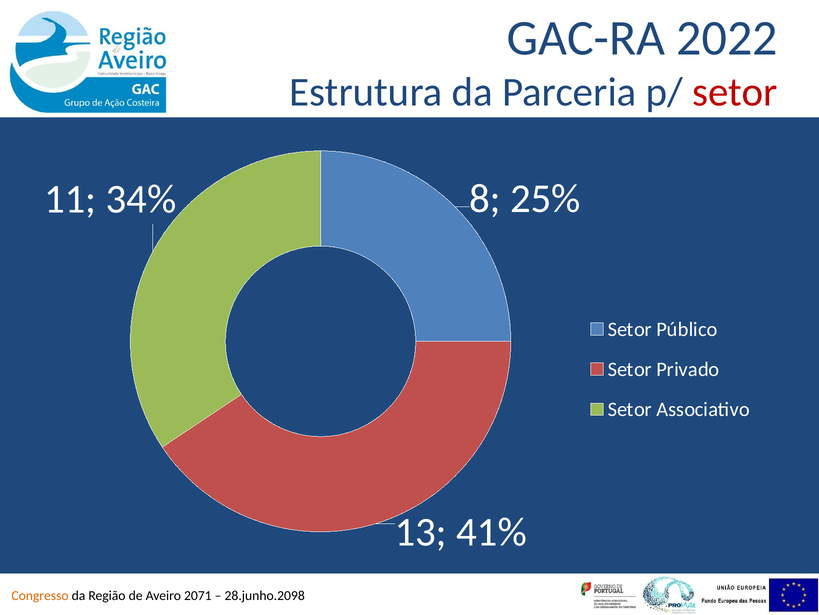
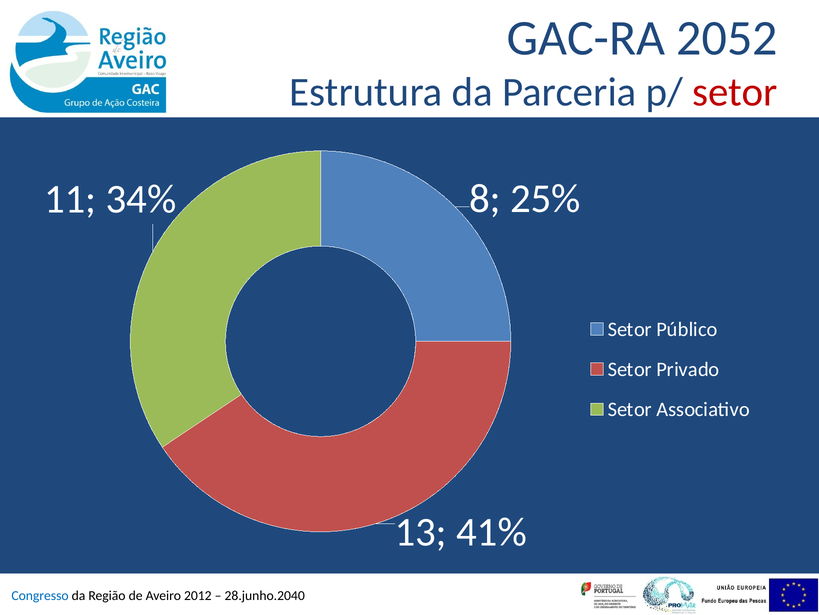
2022: 2022 -> 2052 (727, 38)
Congresso colour: orange -> blue (40, 595)
2071: 2071 -> 2012 (198, 595)
28.junho.2098: 28.junho.2098 -> 28.junho.2040 (265, 595)
